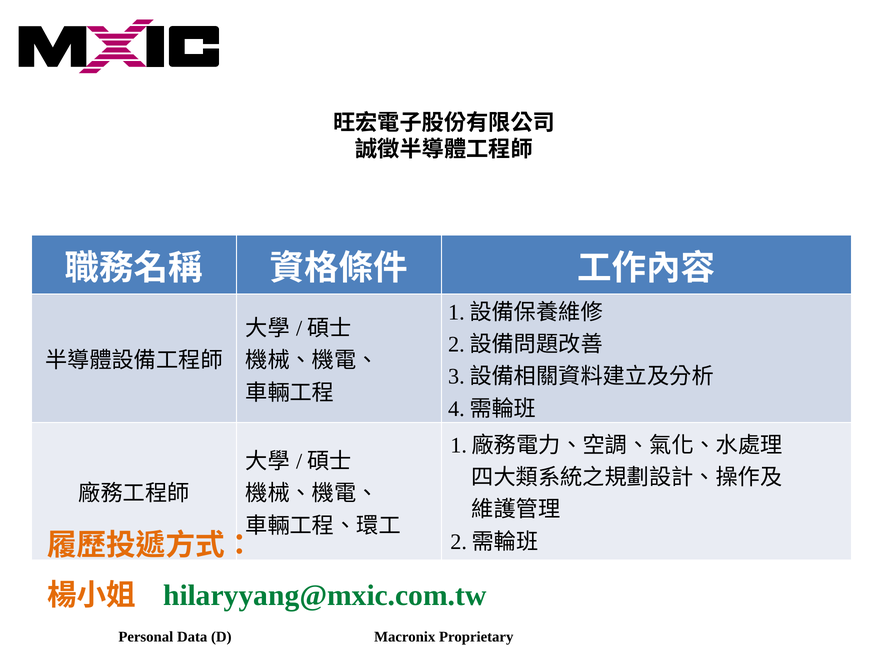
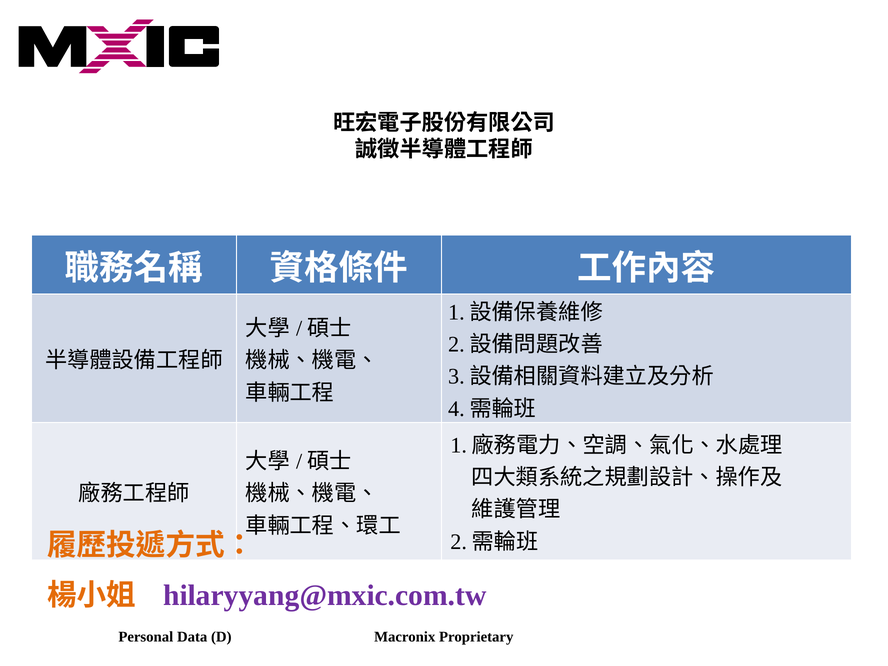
hilaryyang@mxic.com.tw colour: green -> purple (325, 596)
